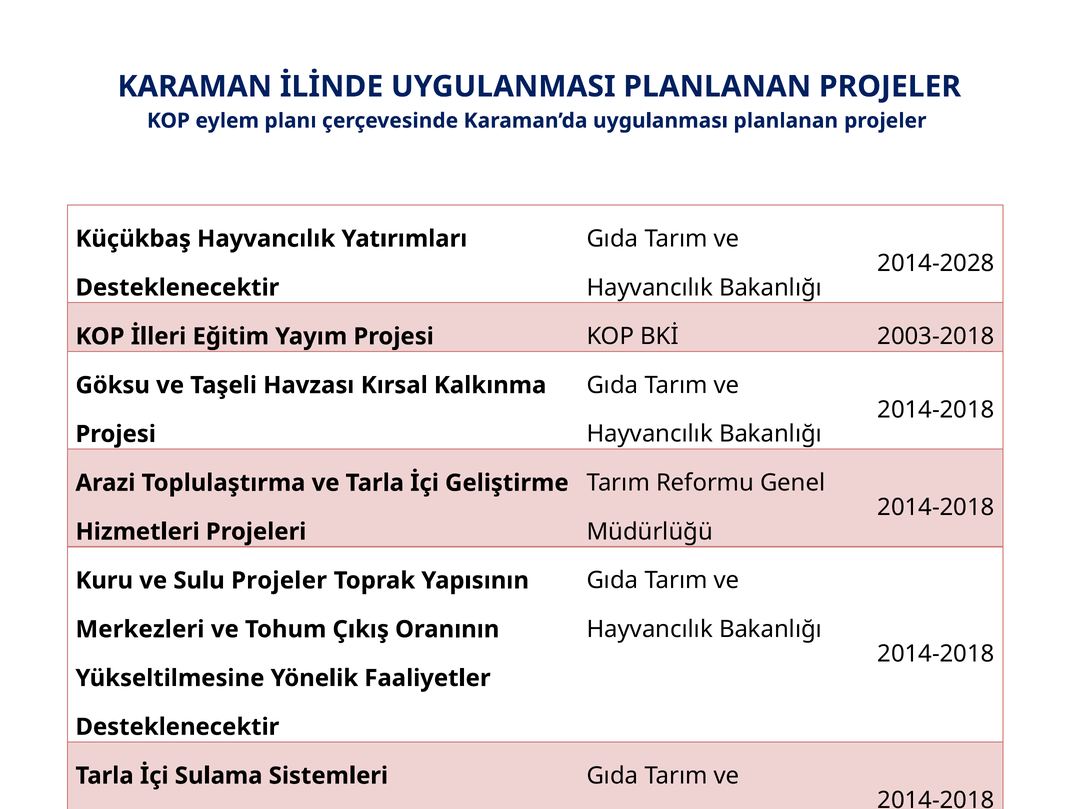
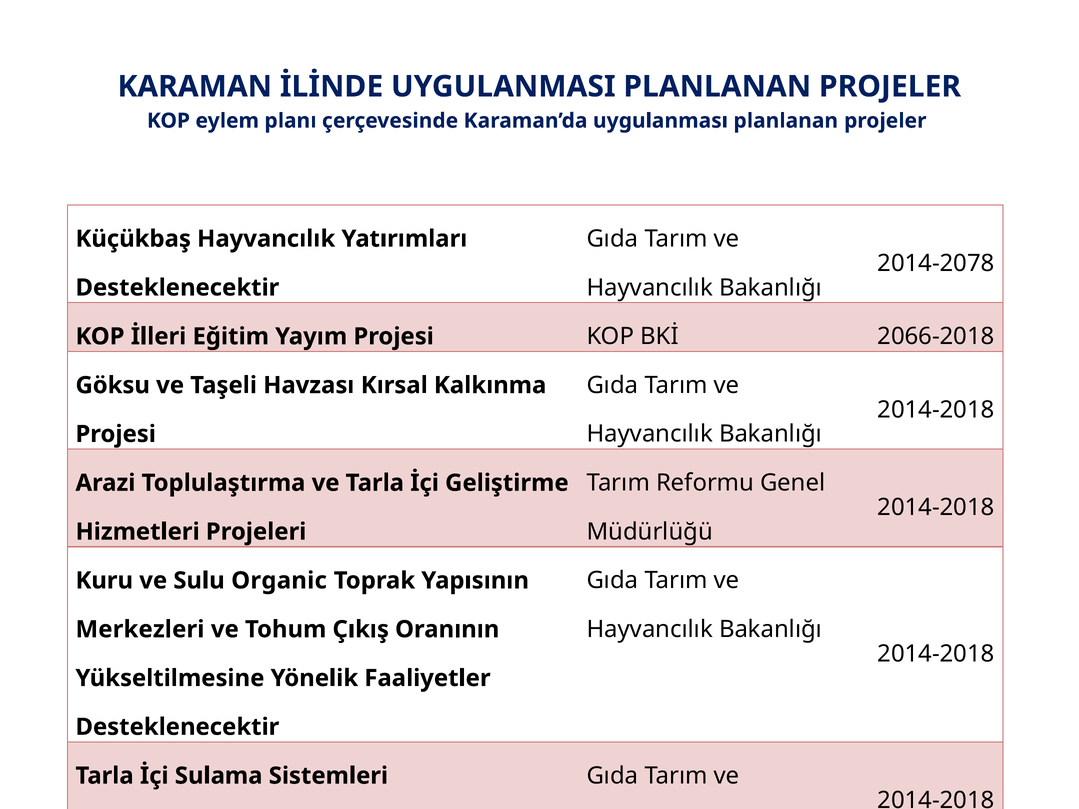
2014-2028: 2014-2028 -> 2014-2078 (936, 263)
2003-2018: 2003-2018 -> 2066-2018 (936, 337)
Sulu Projeler: Projeler -> Organic (279, 581)
